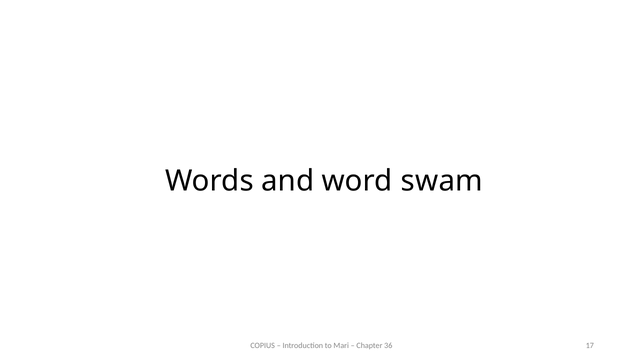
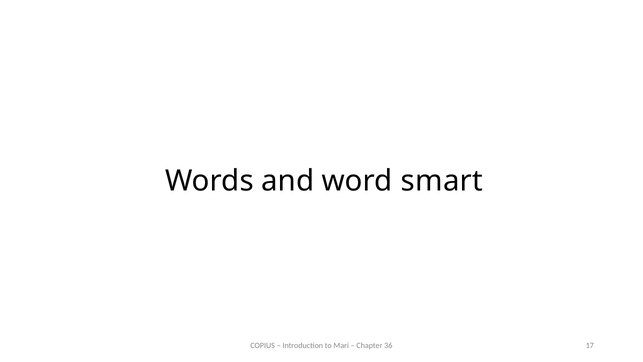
swam: swam -> smart (442, 181)
